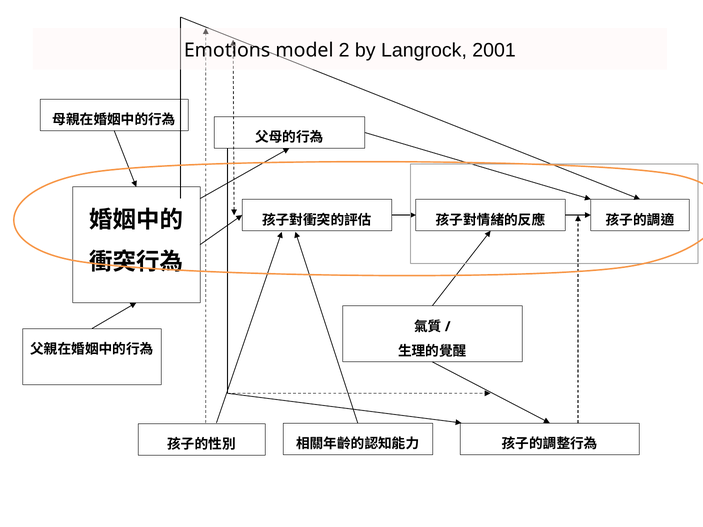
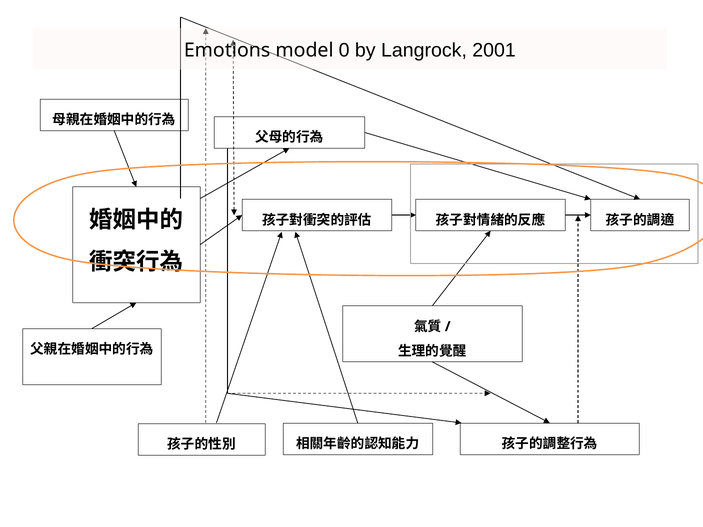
2: 2 -> 0 (344, 50)
